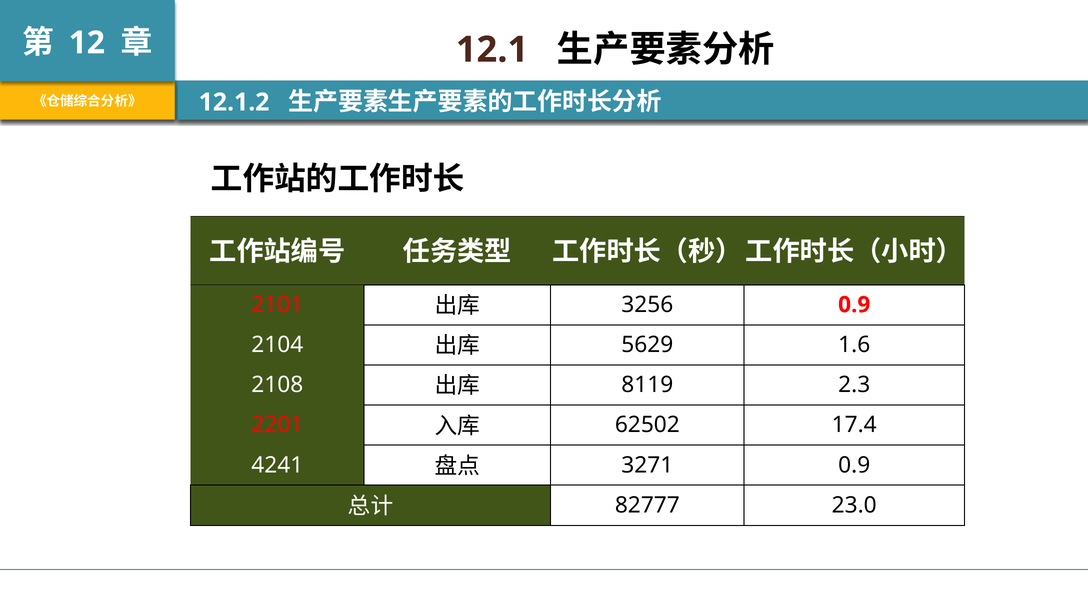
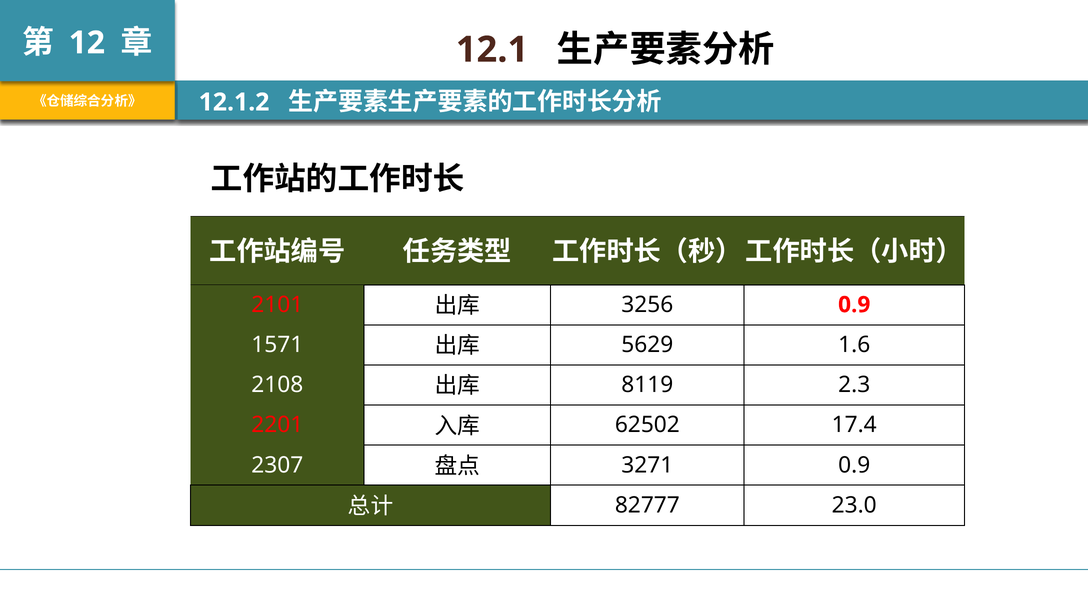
2104: 2104 -> 1571 (277, 345)
4241: 4241 -> 2307 (277, 465)
